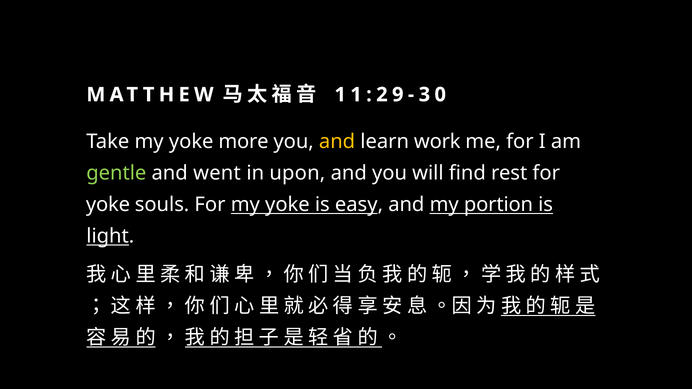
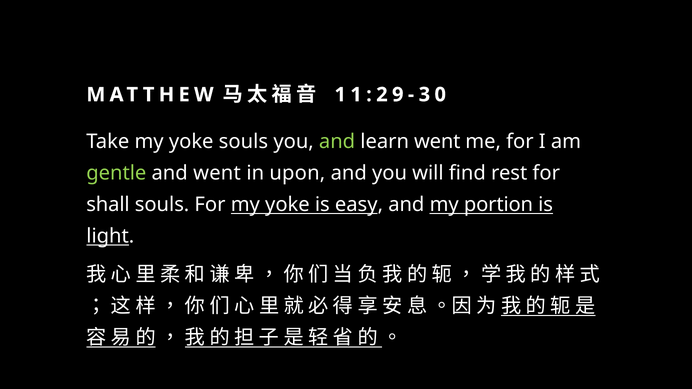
yoke more: more -> souls (243, 142)
and colour: yellow -> light green (337, 142)
learn work: work -> went (437, 142)
yoke: yoke -> shall (108, 205)
